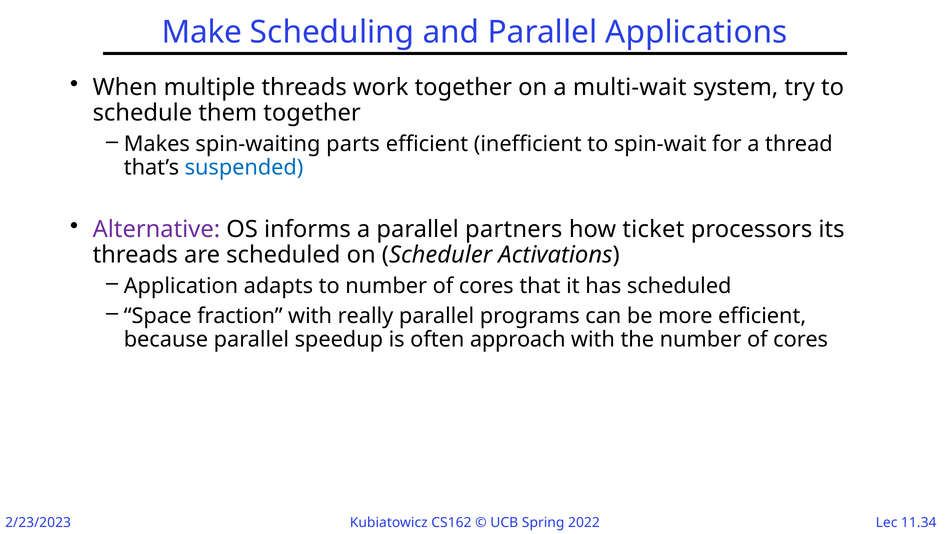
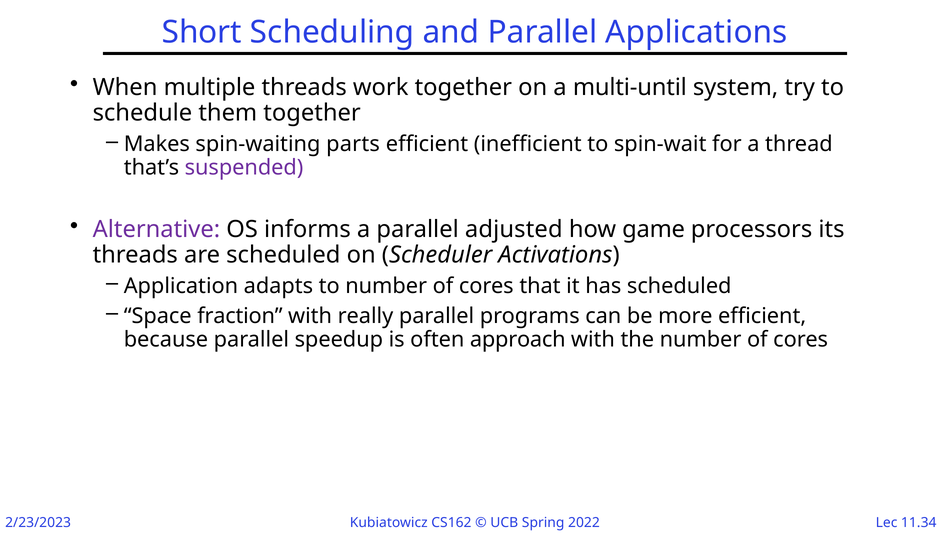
Make: Make -> Short (202, 32)
multi-wait: multi-wait -> multi-until (630, 87)
suspended colour: blue -> purple (244, 168)
partners: partners -> adjusted (514, 229)
ticket: ticket -> game (654, 229)
